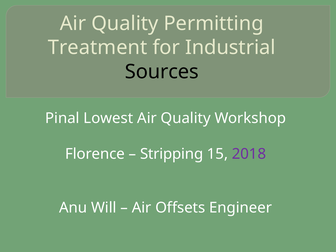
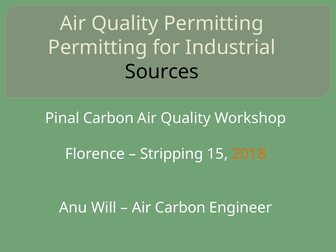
Treatment: Treatment -> Permitting (98, 48)
Pinal Lowest: Lowest -> Carbon (108, 118)
2018 colour: purple -> orange (249, 154)
Air Offsets: Offsets -> Carbon (180, 208)
